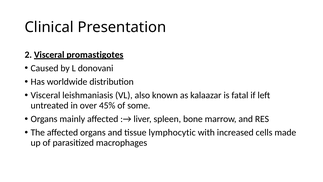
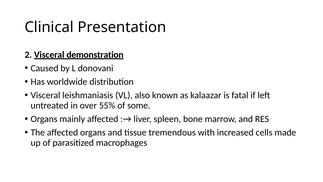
promastigotes: promastigotes -> demonstration (95, 55)
45%: 45% -> 55% (107, 105)
lymphocytic: lymphocytic -> tremendous (172, 132)
